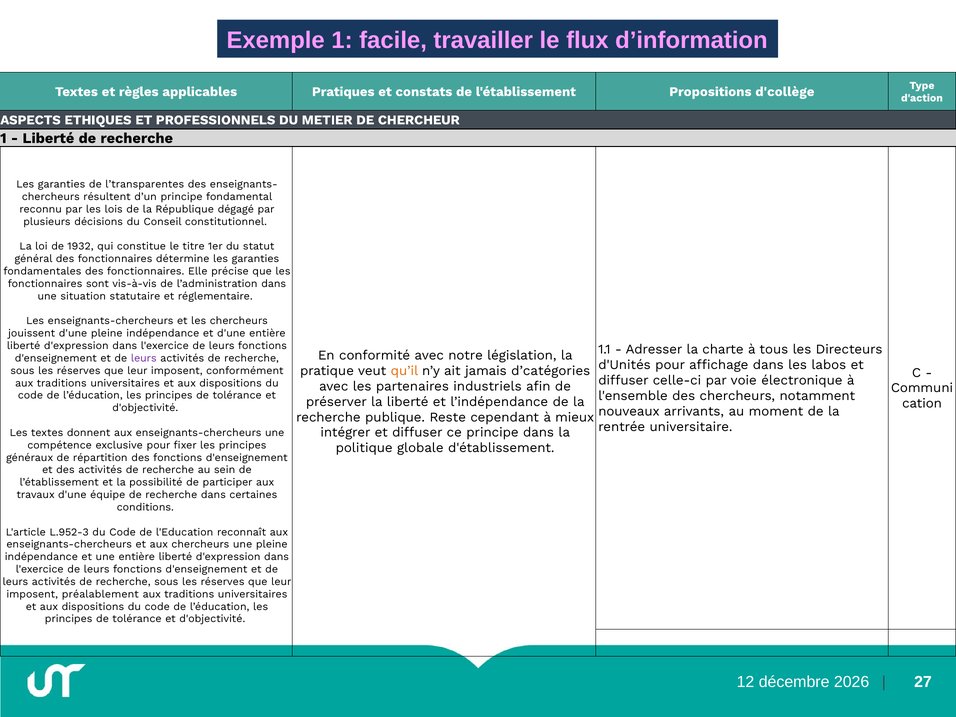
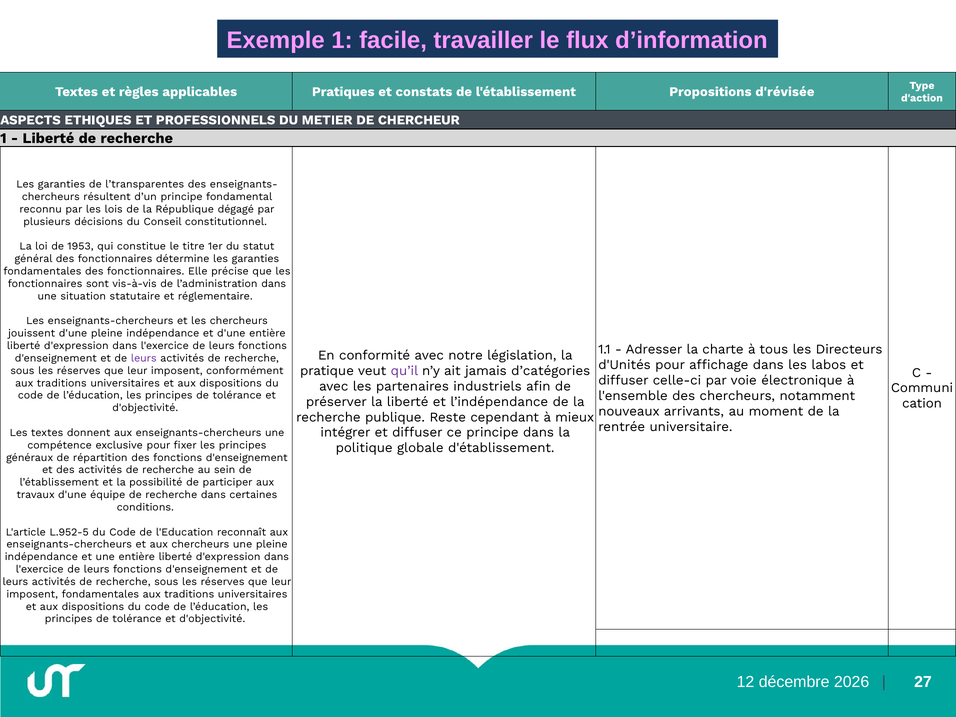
d'collège: d'collège -> d'révisée (785, 92)
1932: 1932 -> 1953 (81, 246)
qu’il colour: orange -> purple (404, 371)
L.952-3: L.952-3 -> L.952-5 (69, 532)
imposent préalablement: préalablement -> fondamentales (100, 594)
